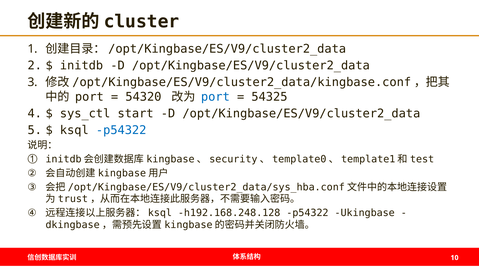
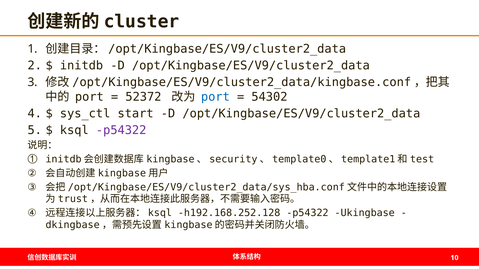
54320: 54320 -> 52372 (143, 97)
54325: 54325 -> 54302 (269, 97)
p54322 colour: blue -> purple (121, 130)
h192.168.248.128: h192.168.248.128 -> h192.168.252.128 (229, 213)
